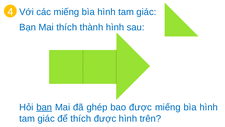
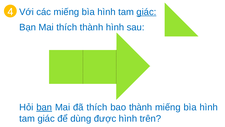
giác underline: none -> present (146, 12)
đã ghép: ghép -> thích (97, 107)
bao được: được -> thành (141, 107)
để thích: thích -> dùng (81, 118)
